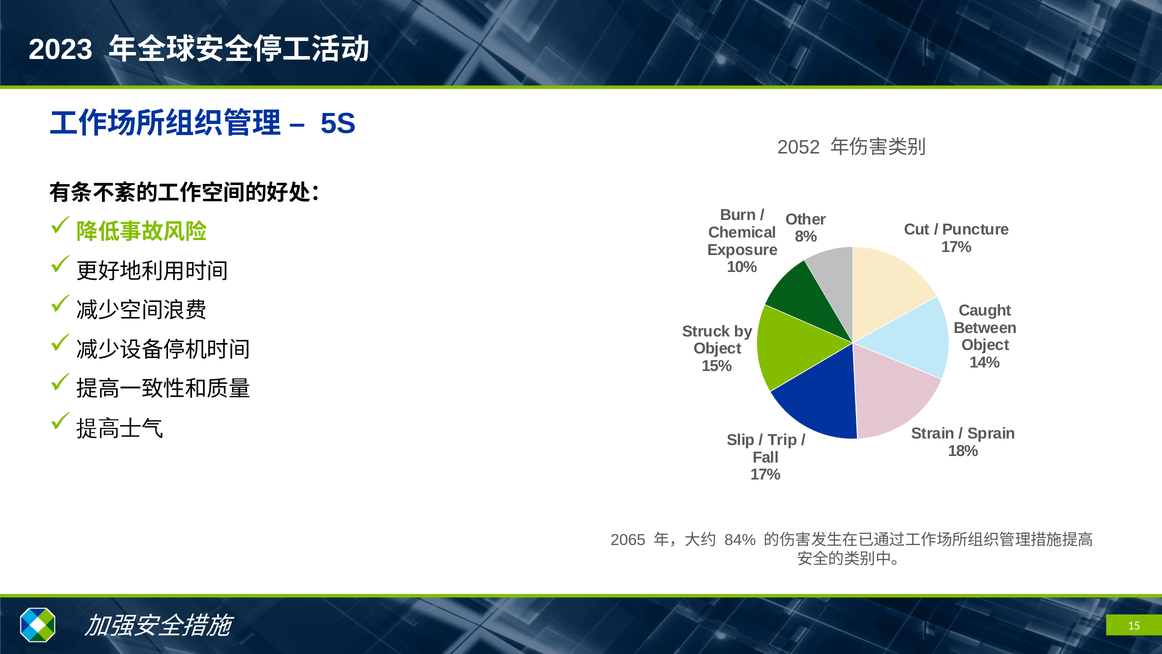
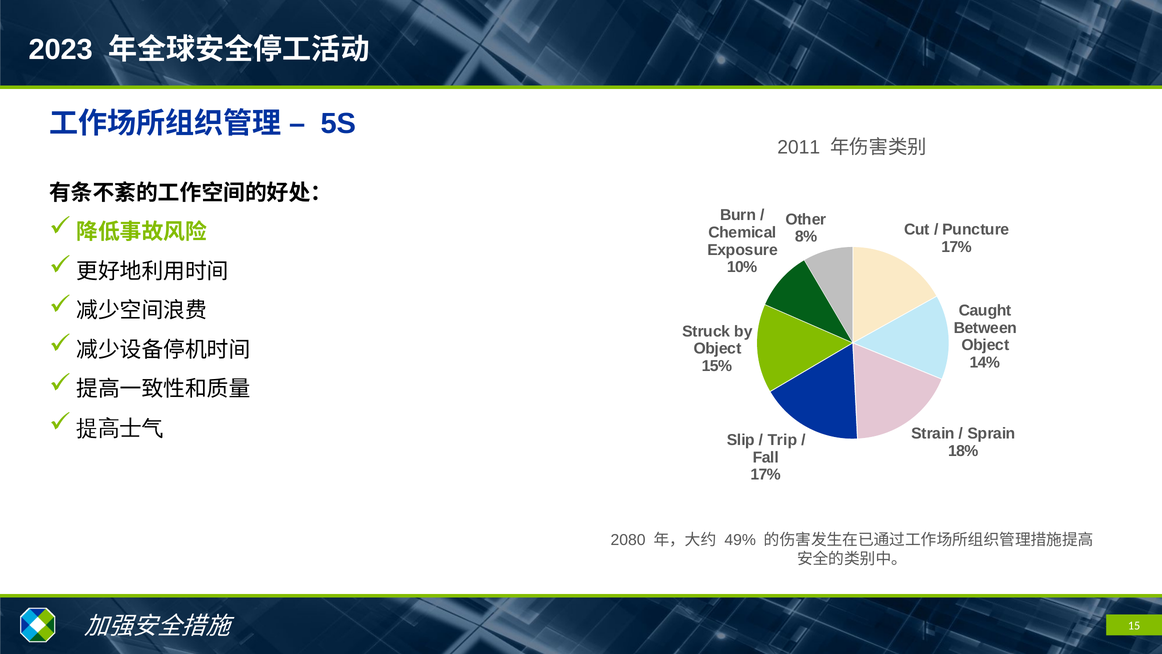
2052: 2052 -> 2011 (799, 147)
2065: 2065 -> 2080 (628, 540)
84%: 84% -> 49% (740, 540)
